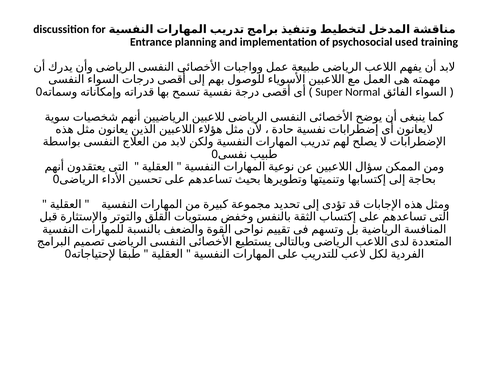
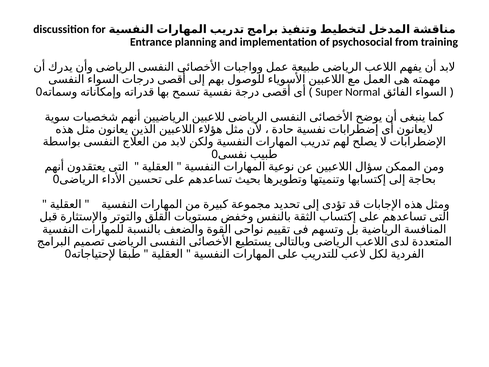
used: used -> from (407, 42)
